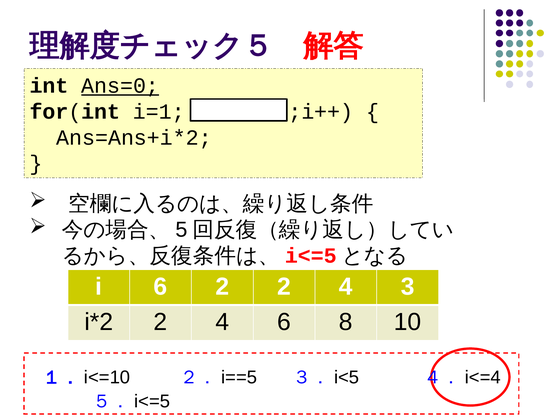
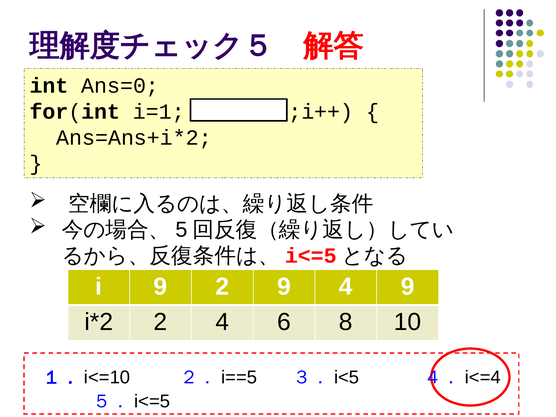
Ans=0 underline: present -> none (120, 86)
i 6: 6 -> 9 (161, 287)
2 2: 2 -> 9 (284, 287)
4 3: 3 -> 9 (408, 287)
